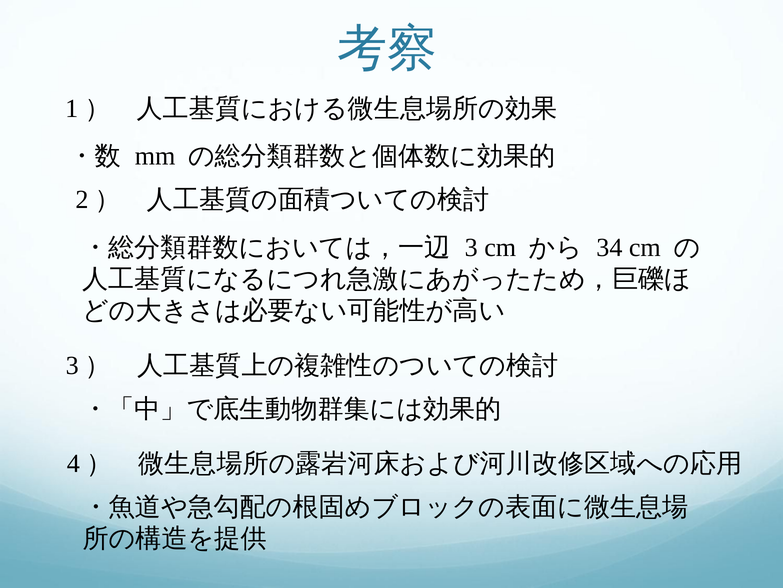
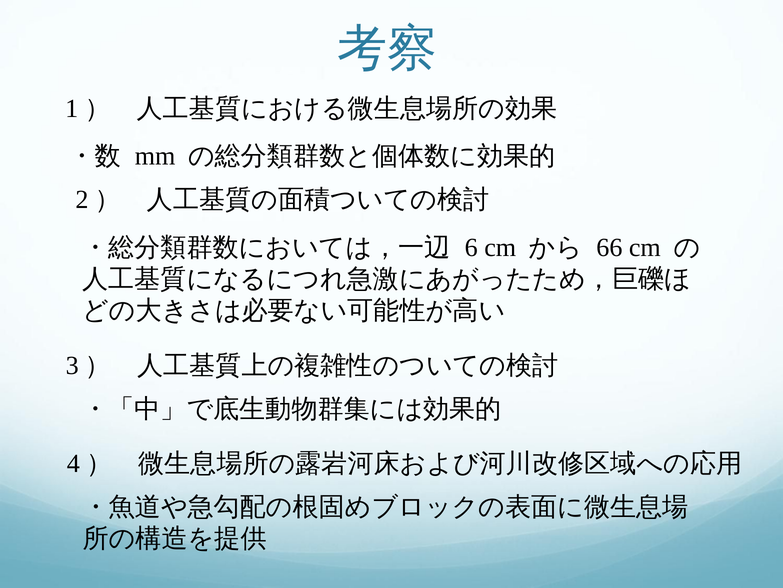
3: 3 -> 6 (471, 247)
34: 34 -> 66 (609, 247)
